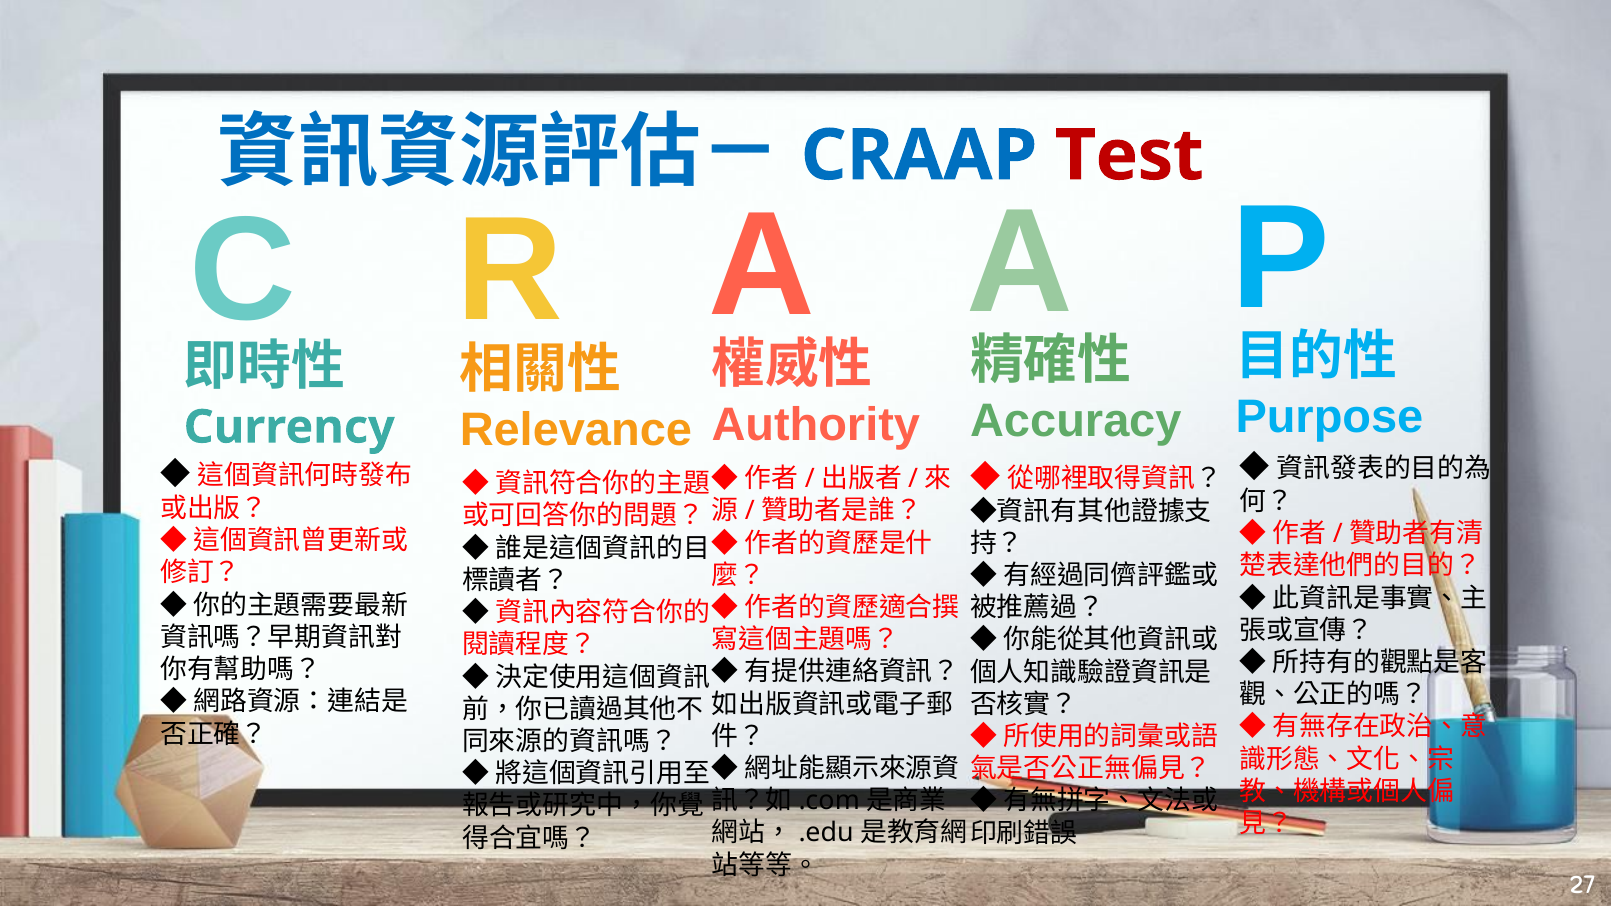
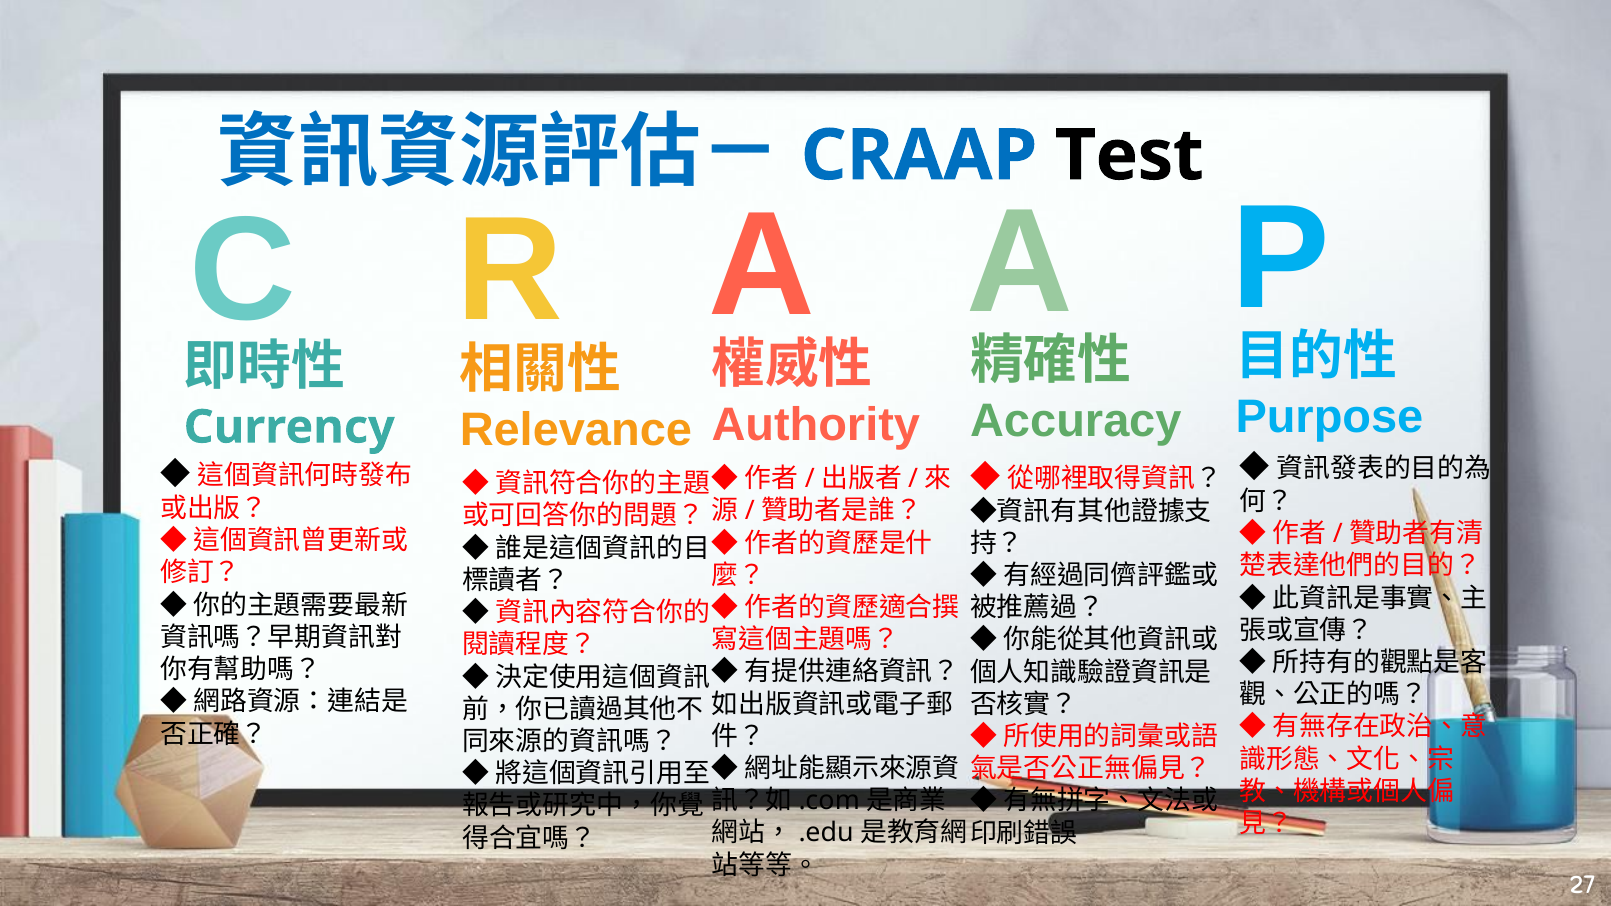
Test colour: red -> black (1129, 156)
